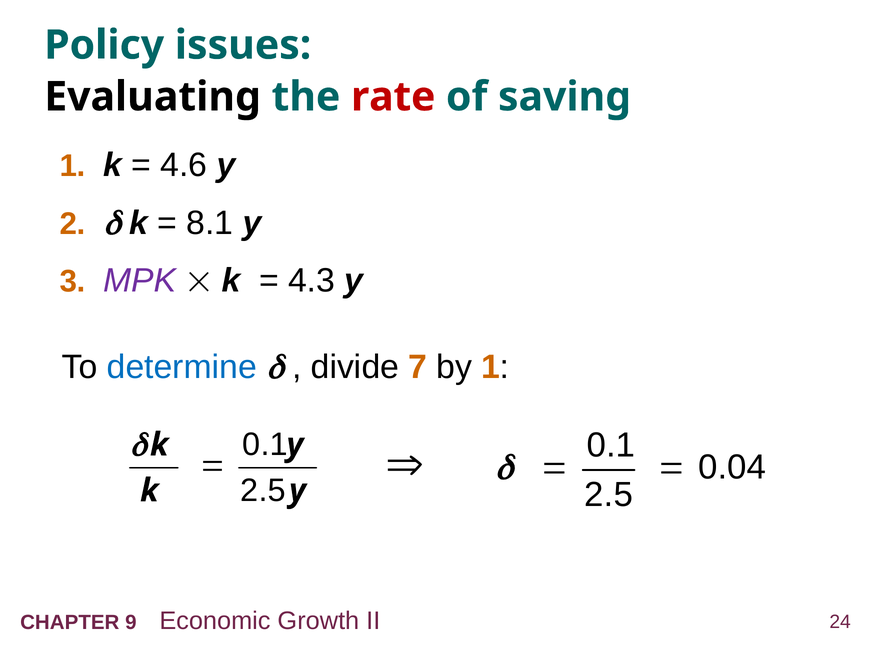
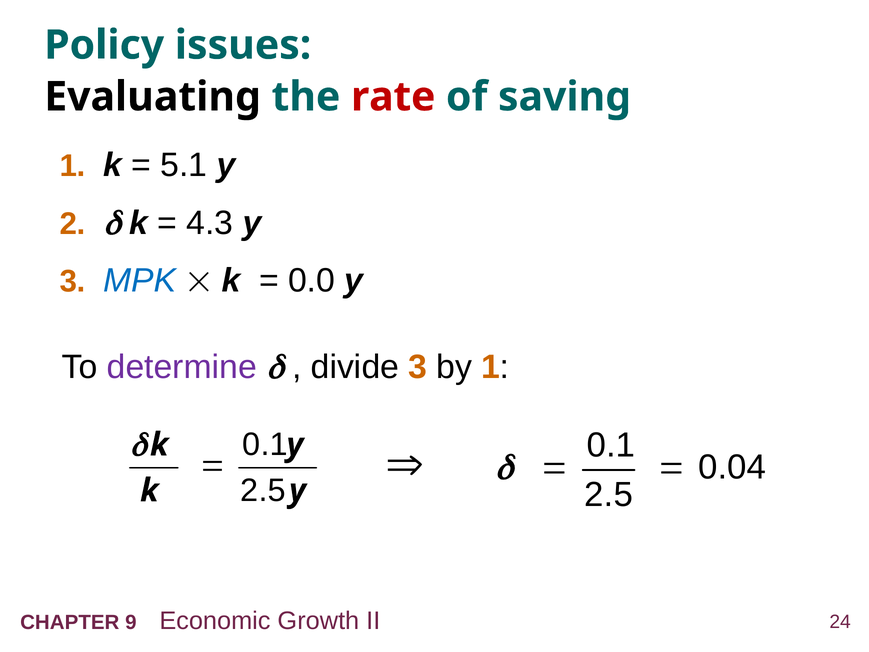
4.6: 4.6 -> 5.1 (184, 165)
8.1: 8.1 -> 4.3 (210, 223)
MPK colour: purple -> blue (140, 281)
4.3: 4.3 -> 0.0 (312, 281)
determine colour: blue -> purple (182, 367)
divide 7: 7 -> 3 (418, 367)
